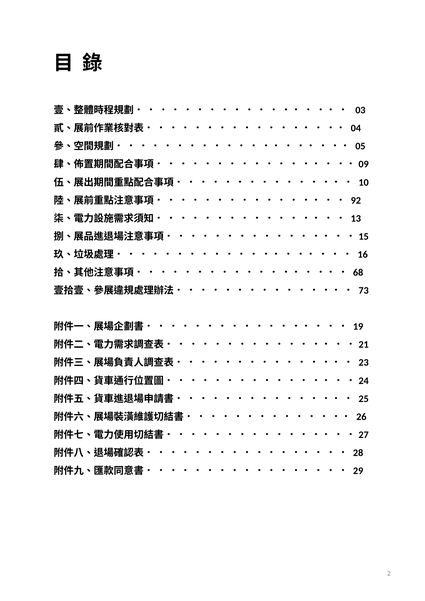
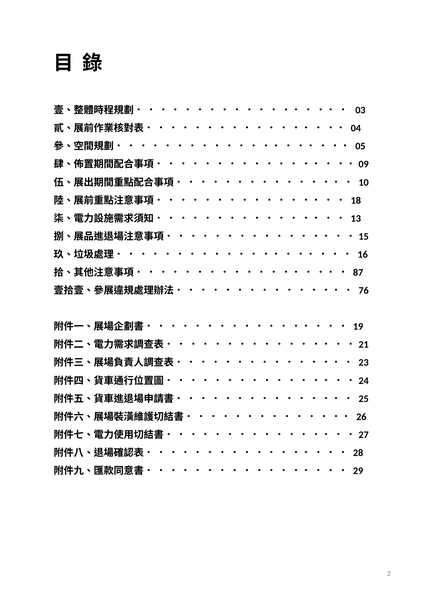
92: 92 -> 18 (356, 200)
68: 68 -> 87 (358, 273)
73: 73 -> 76 (364, 291)
